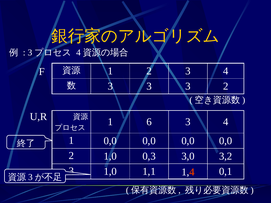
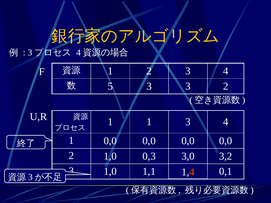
3: 3 -> 5 (110, 86)
1 6: 6 -> 1 (149, 122)
